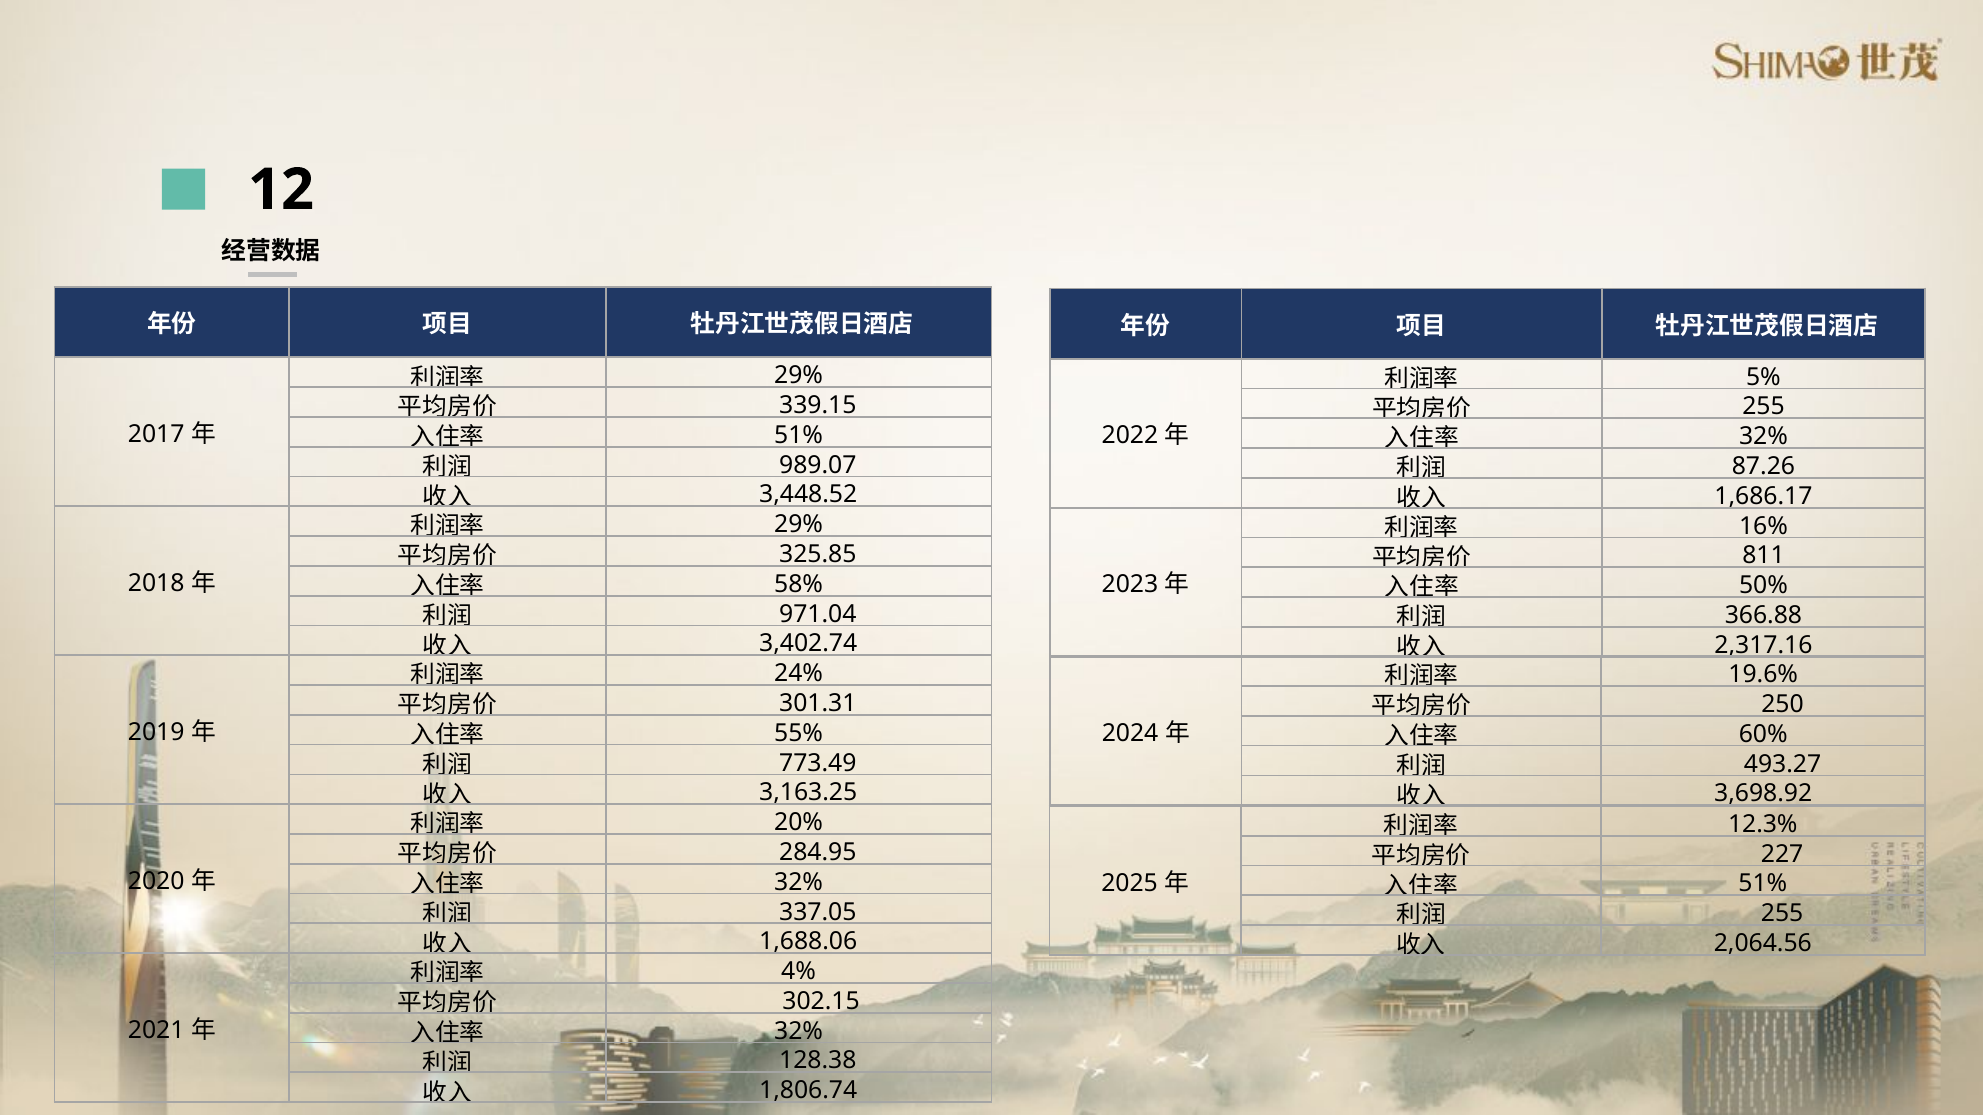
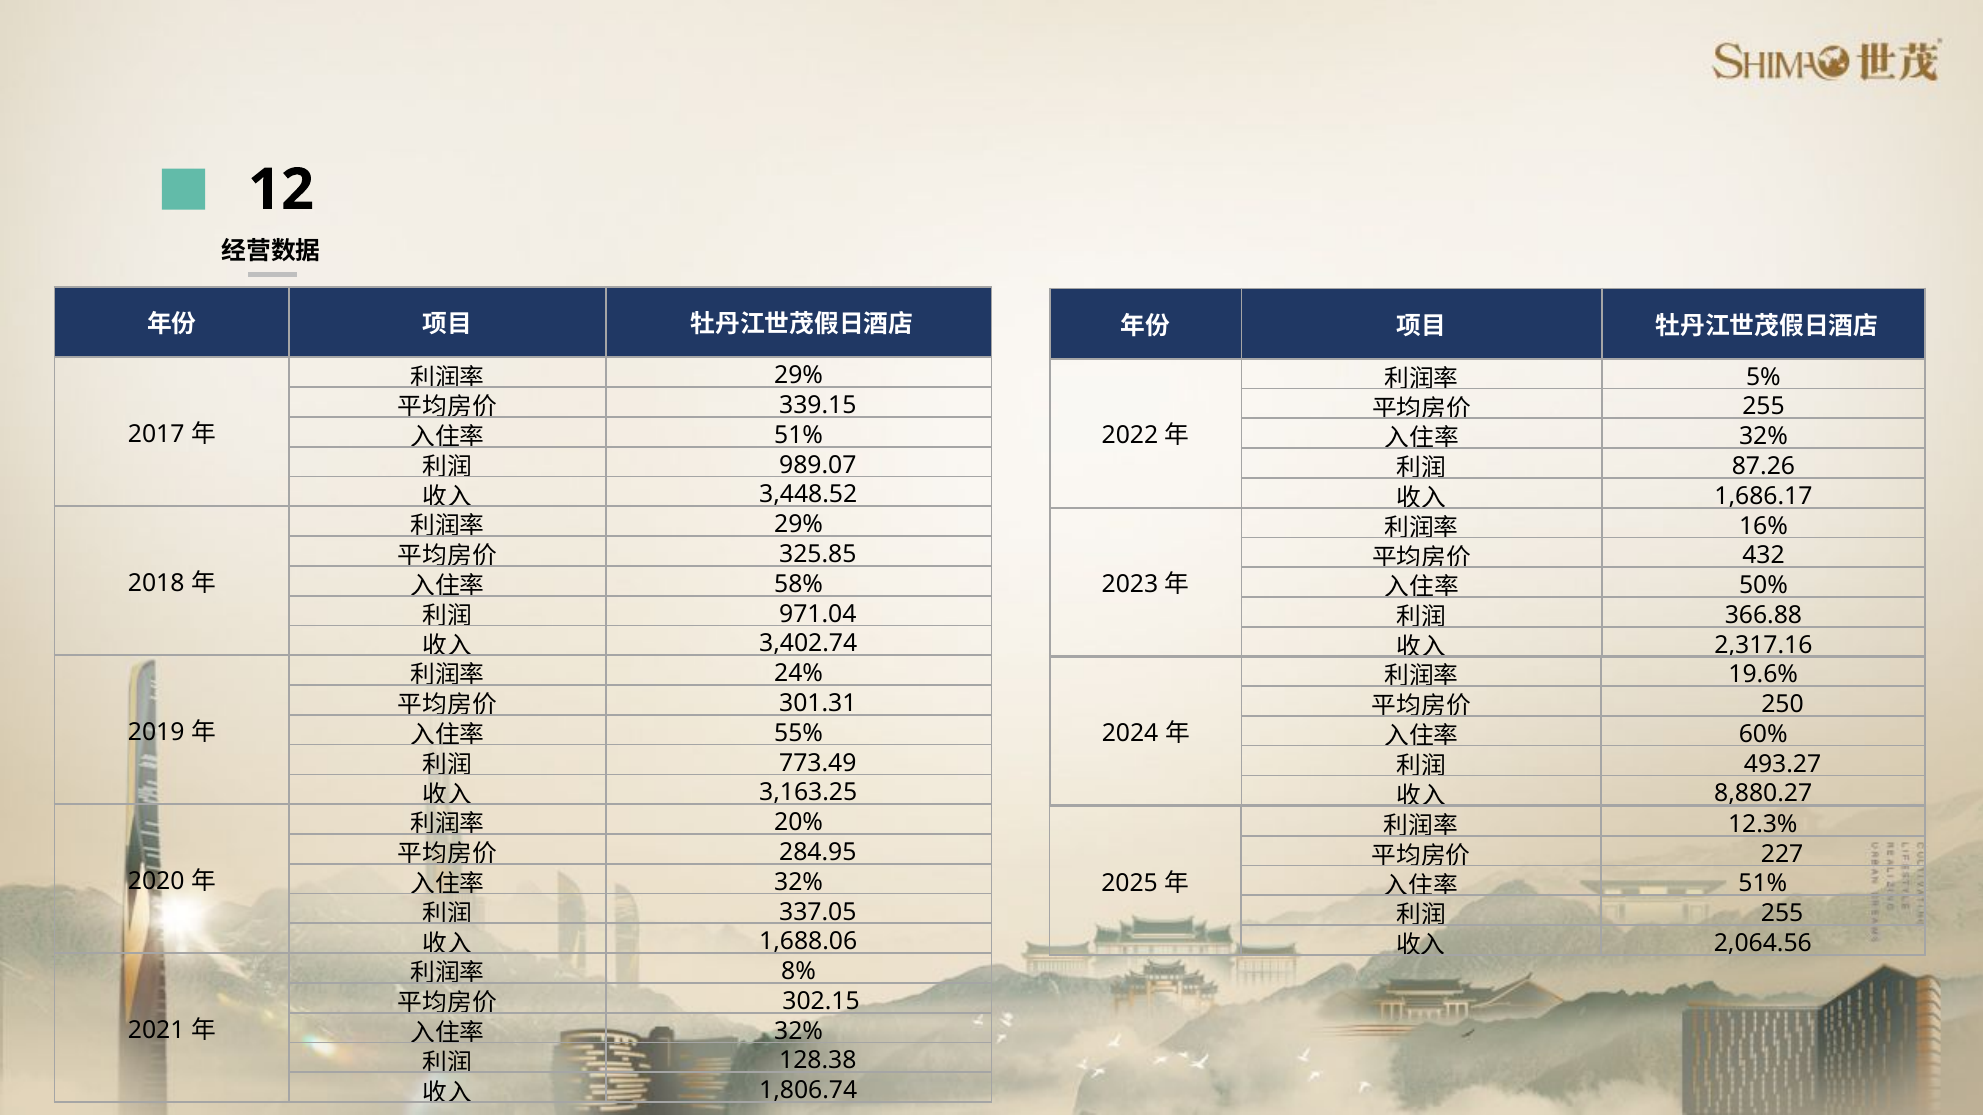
811: 811 -> 432 (1764, 556)
3,698.92: 3,698.92 -> 8,880.27 (1763, 794)
4%: 4% -> 8% (799, 972)
